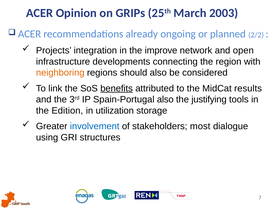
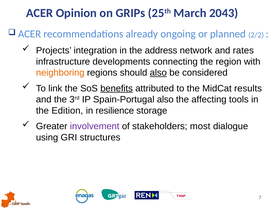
2003: 2003 -> 2043 (224, 13)
improve: improve -> address (161, 51)
open: open -> rates (243, 51)
also underline: none -> present (158, 73)
justifying: justifying -> affecting (209, 100)
utilization: utilization -> resilience (115, 111)
involvement colour: blue -> purple (95, 127)
